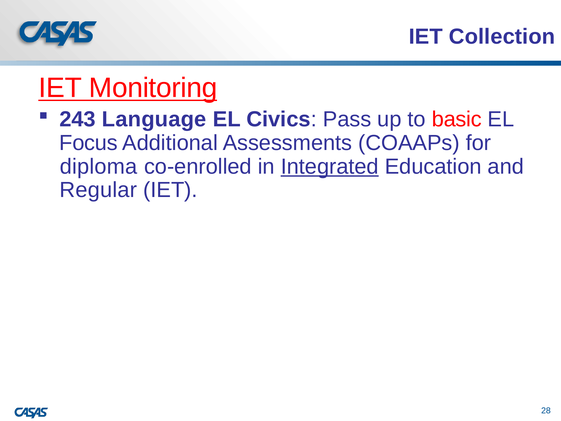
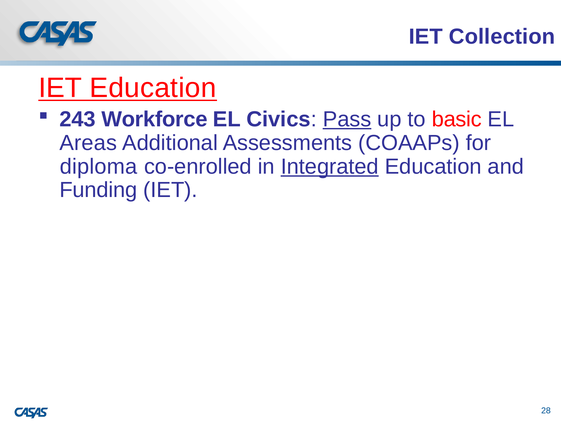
IET Monitoring: Monitoring -> Education (153, 88)
Language: Language -> Workforce (154, 119)
Pass underline: none -> present (347, 119)
Focus: Focus -> Areas (88, 143)
Regular: Regular -> Funding (98, 190)
